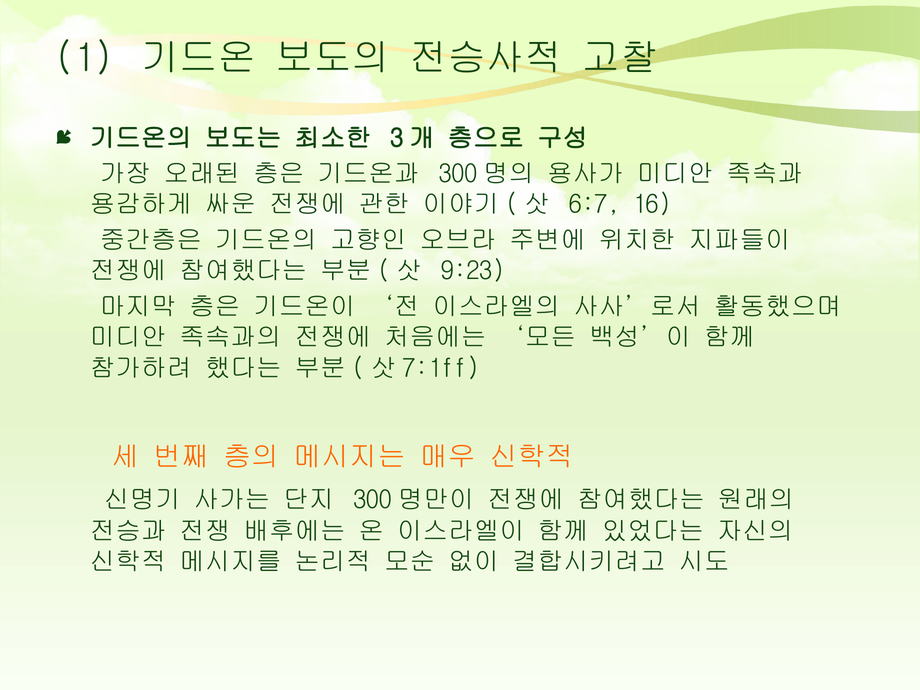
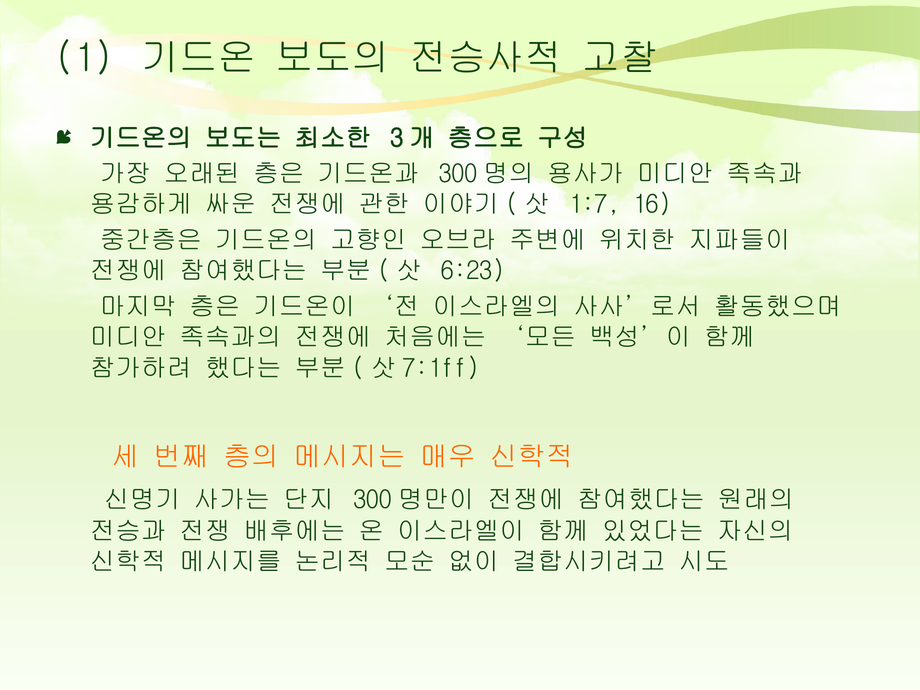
6:7: 6:7 -> 1:7 (594, 204)
9:23: 9:23 -> 6:23 (473, 271)
